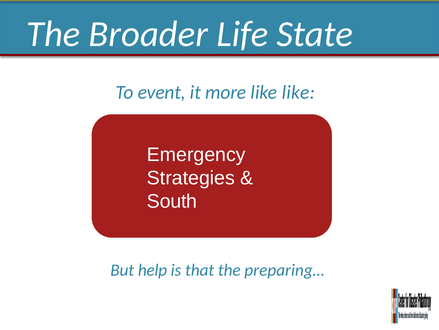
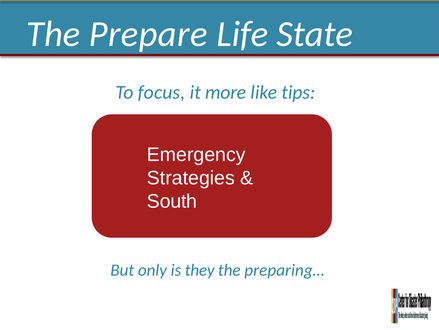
Broader: Broader -> Prepare (148, 34)
event: event -> focus (162, 92)
like like: like -> tips (298, 92)
help: help -> only (152, 270)
that: that -> they (200, 270)
